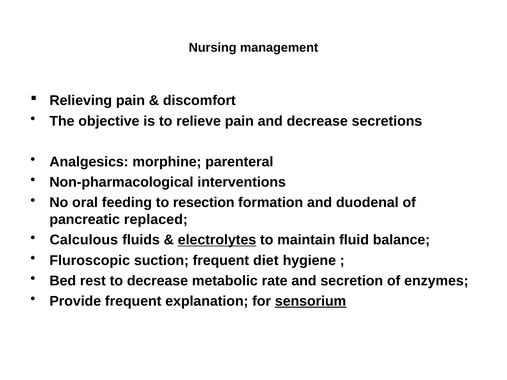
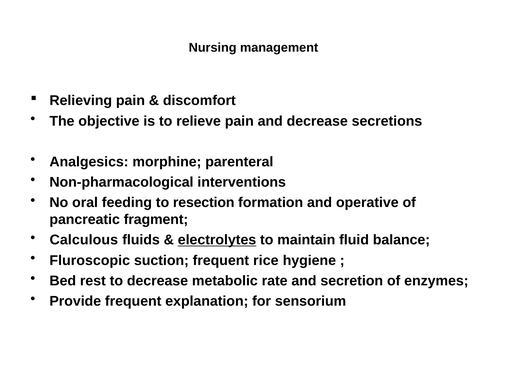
duodenal: duodenal -> operative (367, 203)
replaced: replaced -> fragment (156, 220)
diet: diet -> rice (266, 261)
sensorium underline: present -> none (311, 301)
